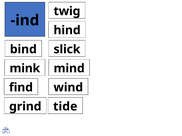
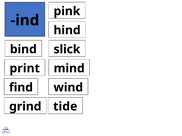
twig: twig -> pink (67, 11)
mink: mink -> print (25, 69)
